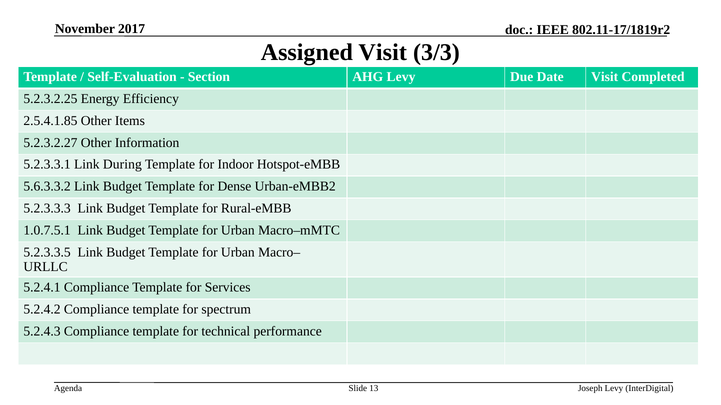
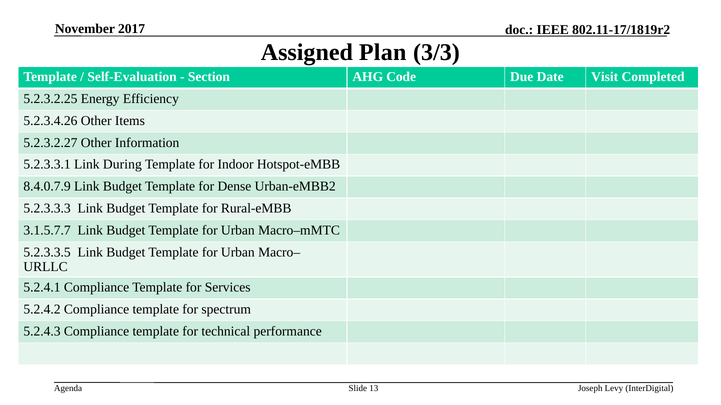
Assigned Visit: Visit -> Plan (383, 53)
AHG Levy: Levy -> Code (401, 77)
2.5.4.1.85: 2.5.4.1.85 -> 5.2.3.4.26 (50, 121)
5.6.3.3.2: 5.6.3.3.2 -> 8.4.0.7.9 (47, 187)
1.0.7.5.1: 1.0.7.5.1 -> 3.1.5.7.7 (47, 230)
